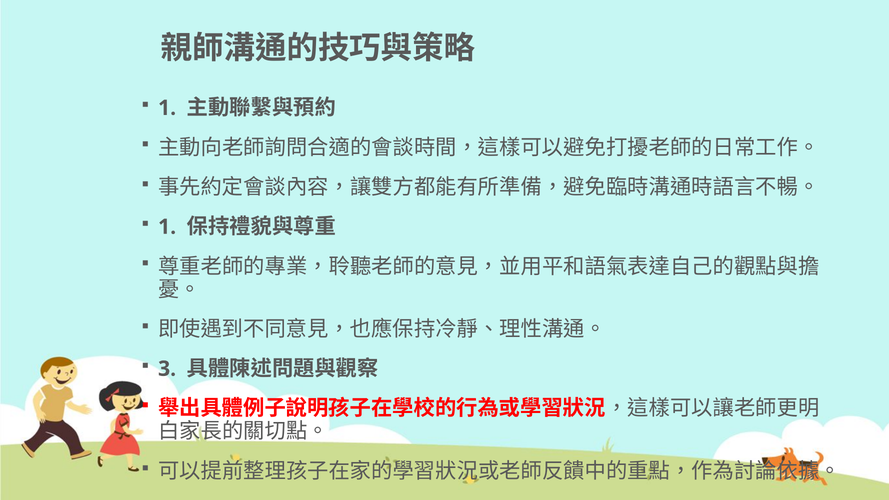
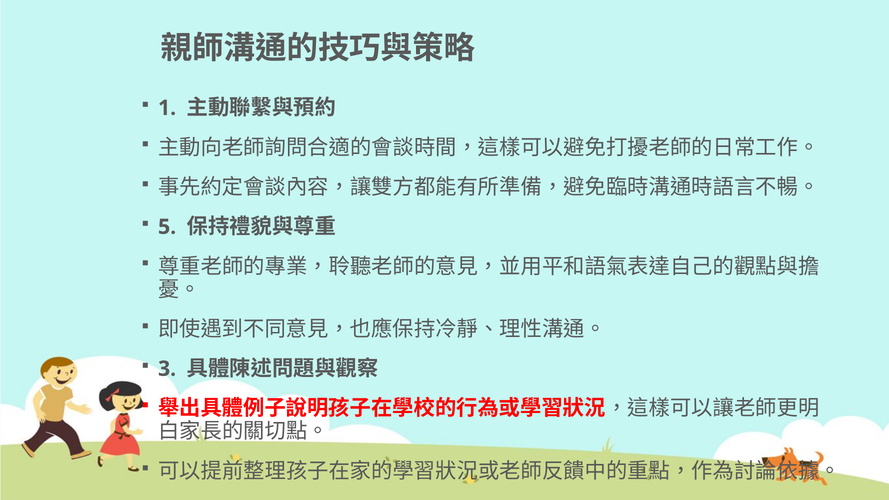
1: 1 -> 5 (167, 227)
